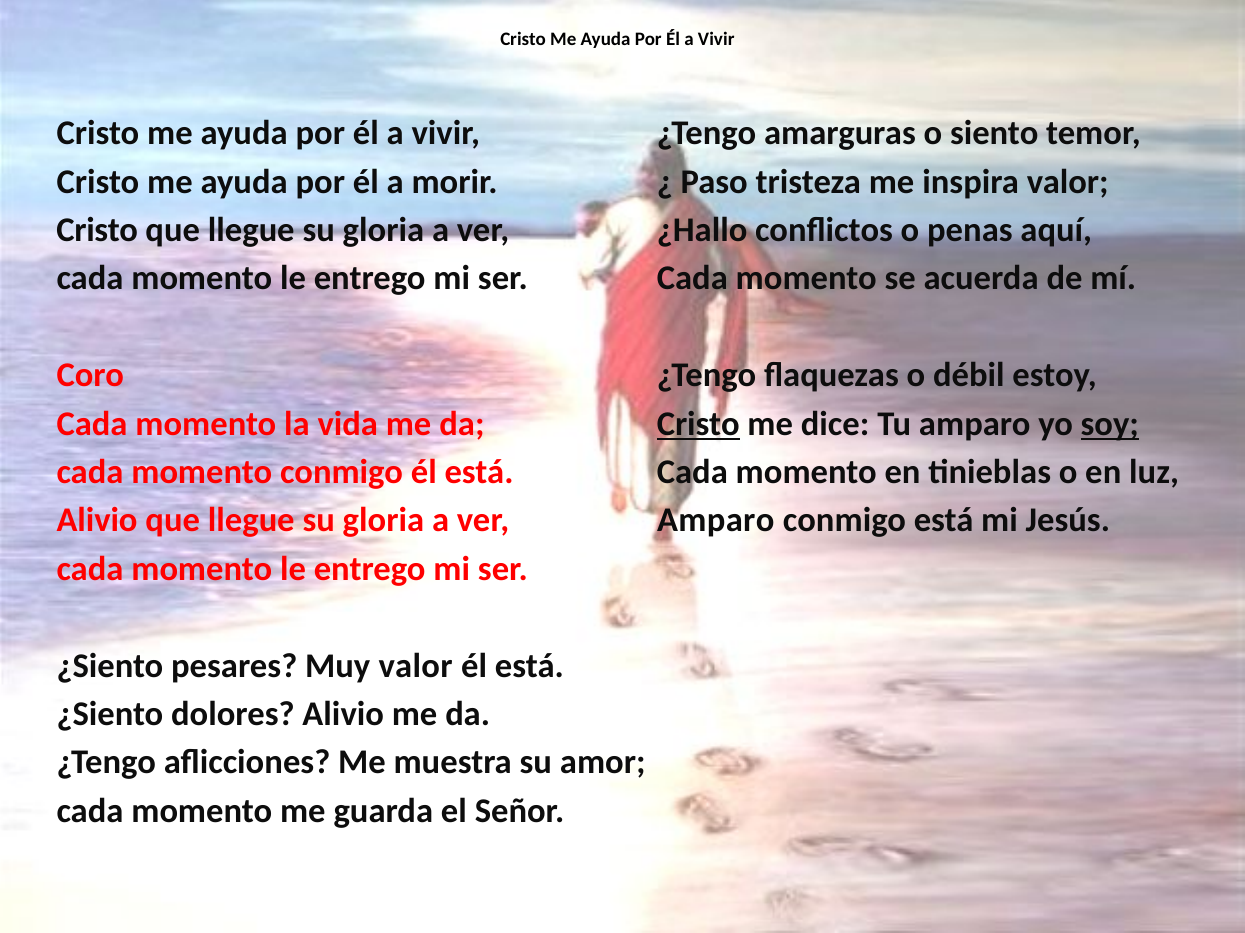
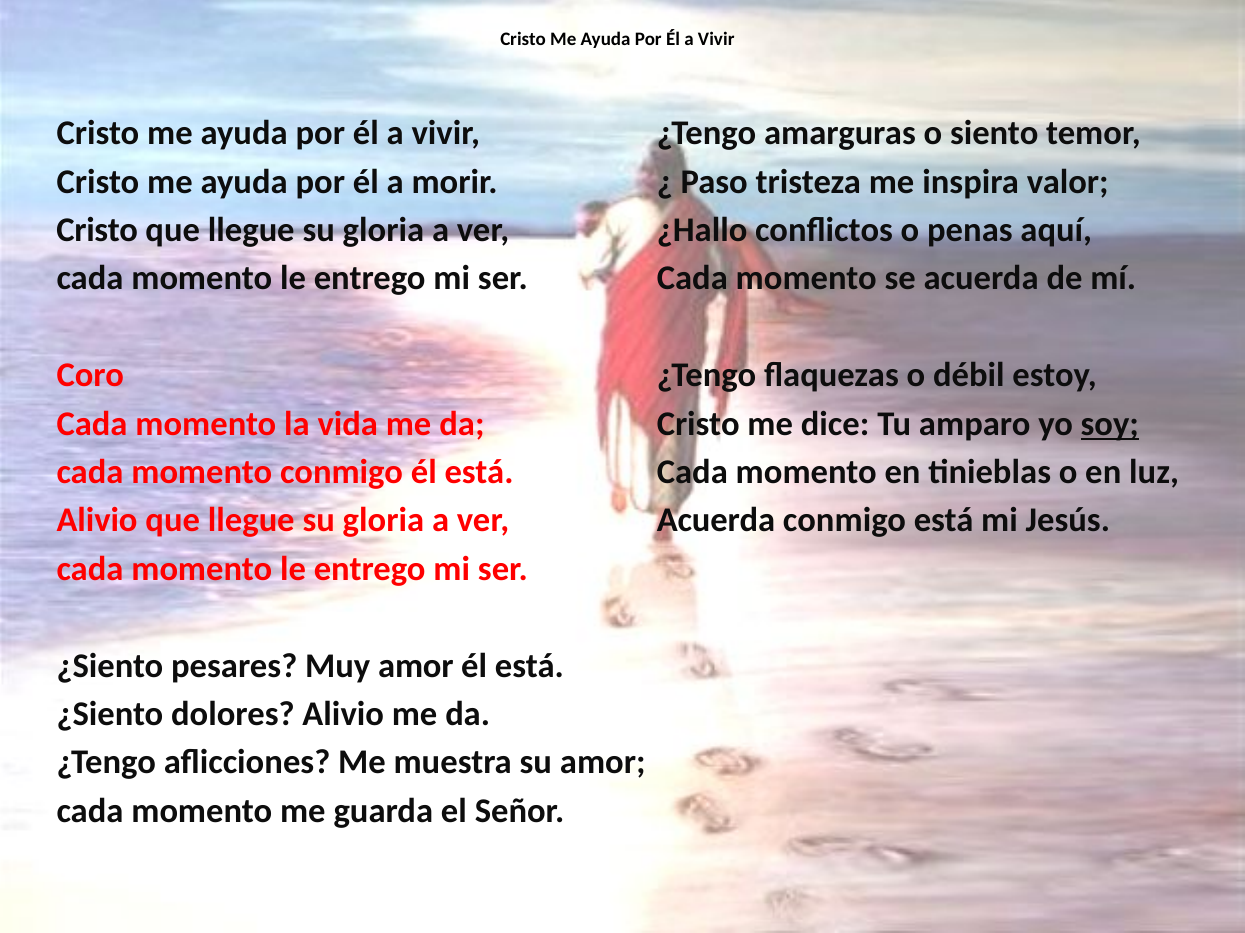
Cristo underline: present -> none (698, 424)
Amparo: Amparo -> Acuerda (716, 521)
Muy valor: valor -> amor (416, 666)
